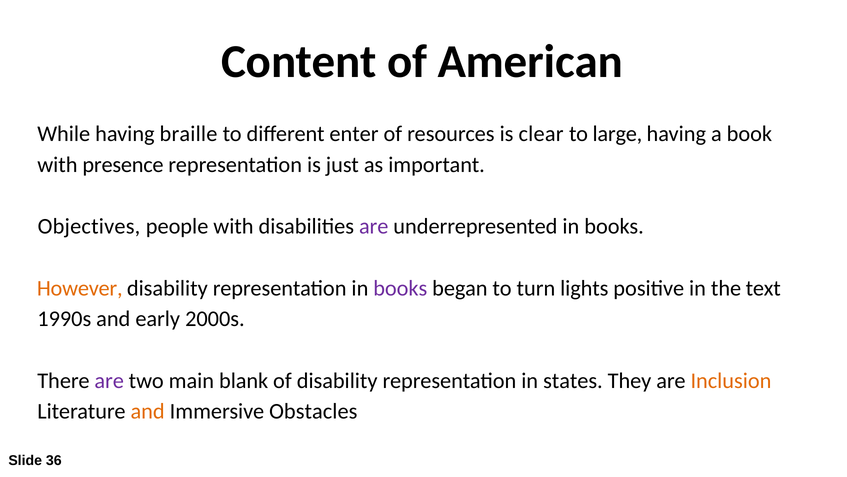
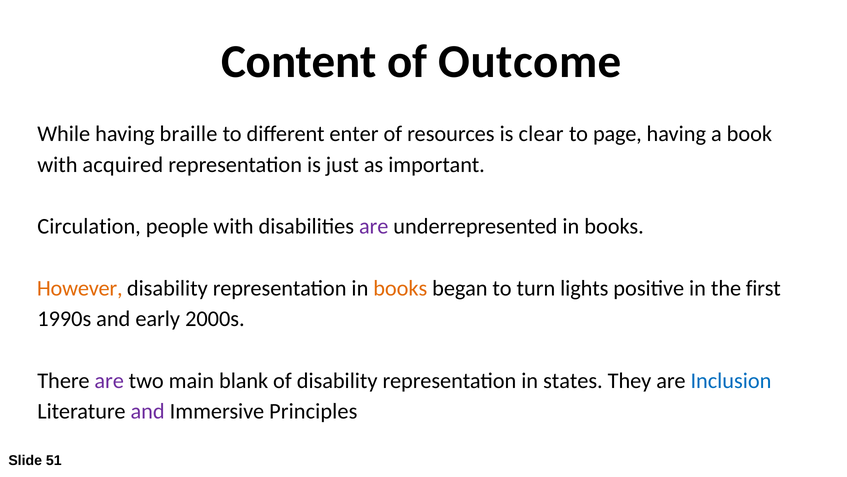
American: American -> Outcome (530, 61)
large: large -> page (617, 134)
presence: presence -> acquired (123, 165)
Objectives: Objectives -> Circulation (89, 226)
books colour: purple -> orange (400, 288)
text: text -> first (763, 288)
Inclusion colour: orange -> blue (731, 380)
and colour: orange -> purple (148, 411)
Obstacles: Obstacles -> Principles (313, 411)
36: 36 -> 51 (54, 460)
